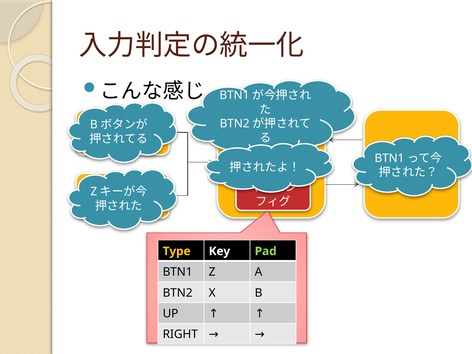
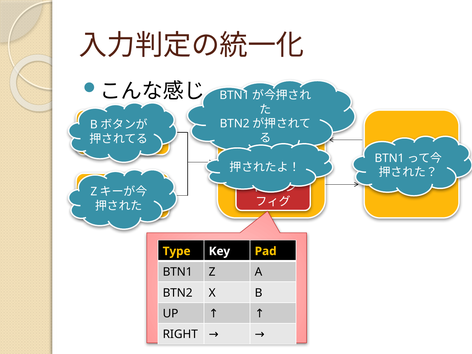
Pad colour: light green -> yellow (266, 251)
